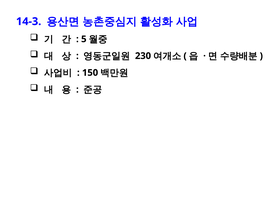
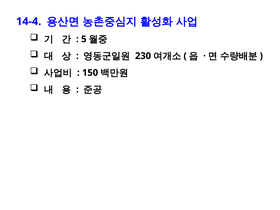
14-3: 14-3 -> 14-4 (29, 21)
